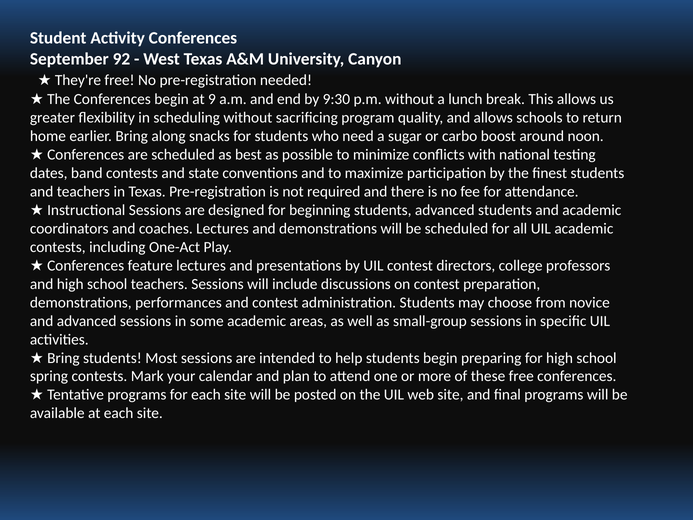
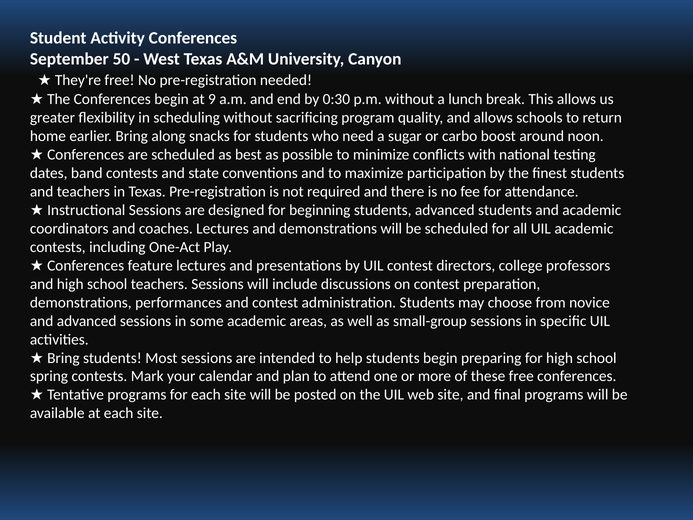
92: 92 -> 50 (121, 59)
9:30: 9:30 -> 0:30 (336, 99)
